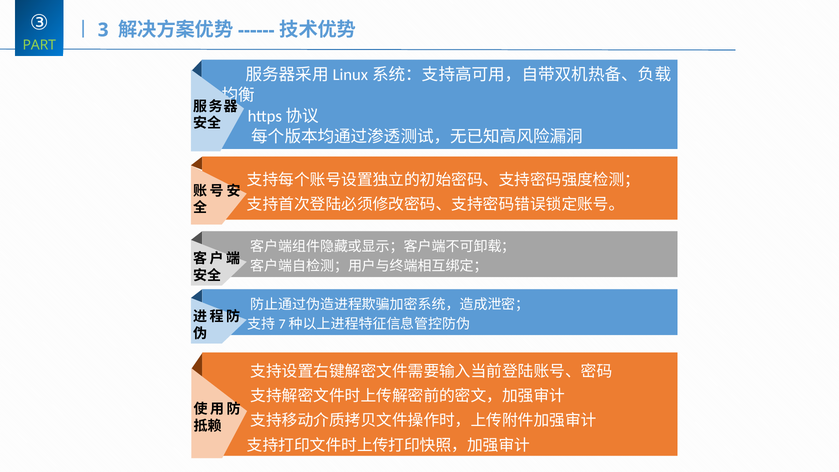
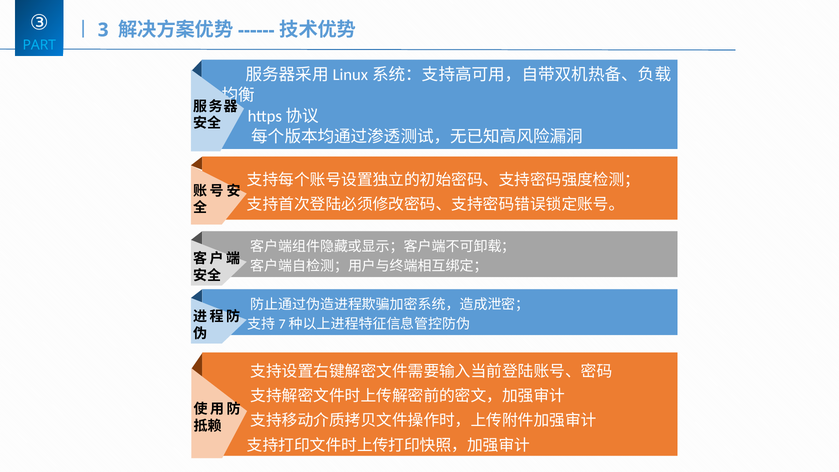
PART colour: light green -> light blue (39, 45)
